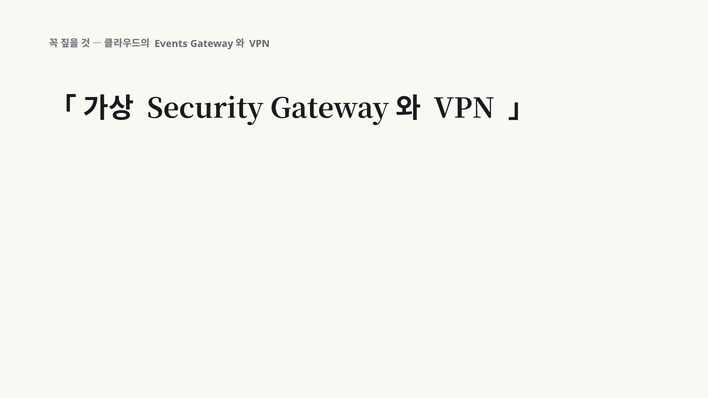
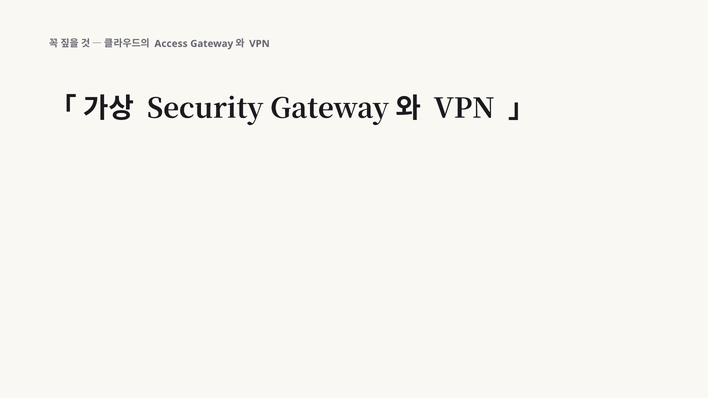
Events: Events -> Access (171, 44)
